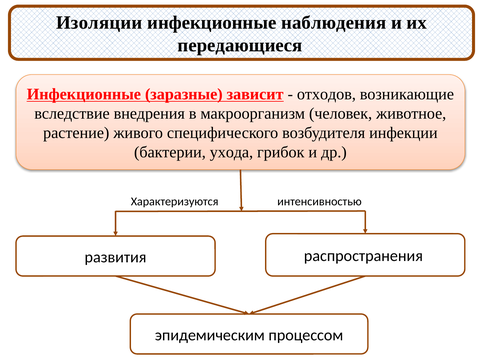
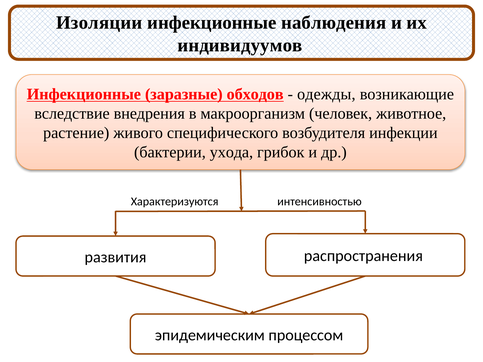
передающиеся: передающиеся -> индивидуумов (240, 45)
зависит: зависит -> обходов (255, 94)
отходов: отходов -> одежды (326, 94)
